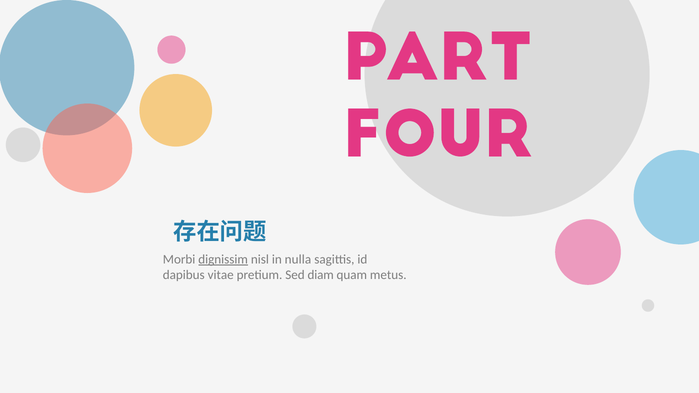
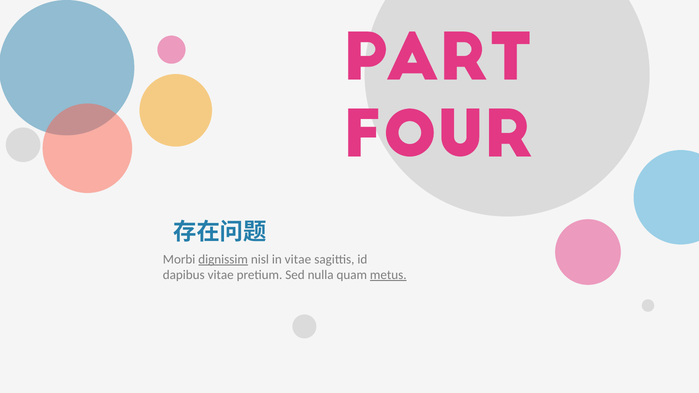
in nulla: nulla -> vitae (298, 259)
diam: diam -> nulla (321, 275)
metus underline: none -> present (388, 275)
